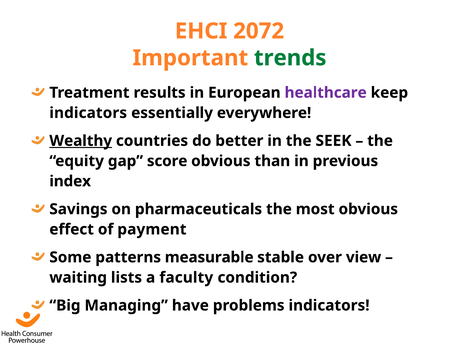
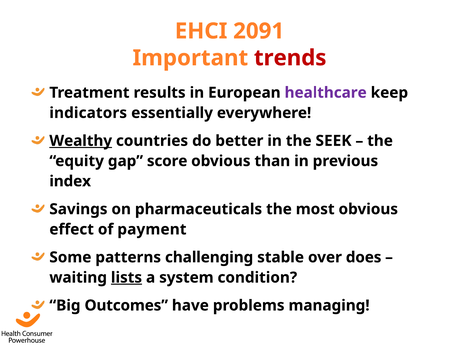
2072: 2072 -> 2091 (259, 31)
trends colour: green -> red (290, 58)
measurable: measurable -> challenging (209, 257)
view: view -> does (364, 257)
lists underline: none -> present (126, 277)
faculty: faculty -> system (186, 277)
Managing: Managing -> Outcomes (126, 305)
problems indicators: indicators -> managing (329, 305)
